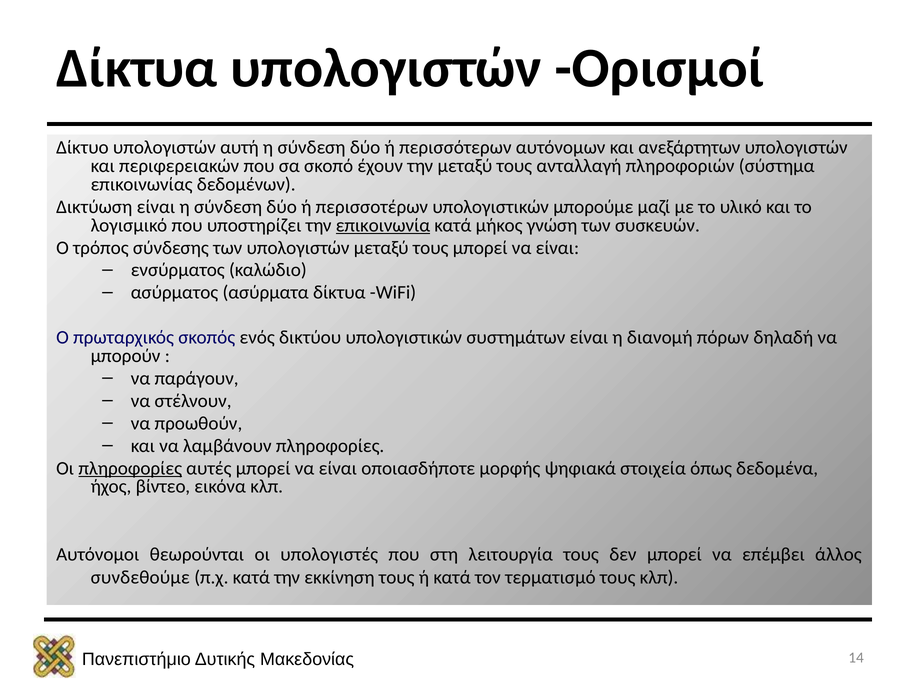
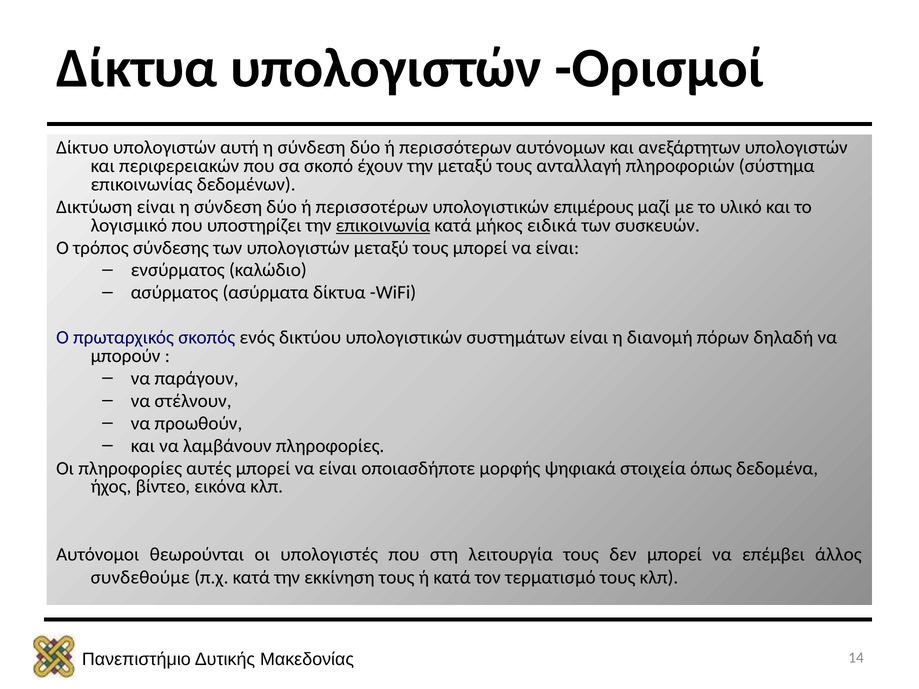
μπορούμε: μπορούμε -> επιμέρους (593, 207)
γνώση: γνώση -> ειδικά (552, 225)
πληροφορίες underline: present -> none (130, 468)
